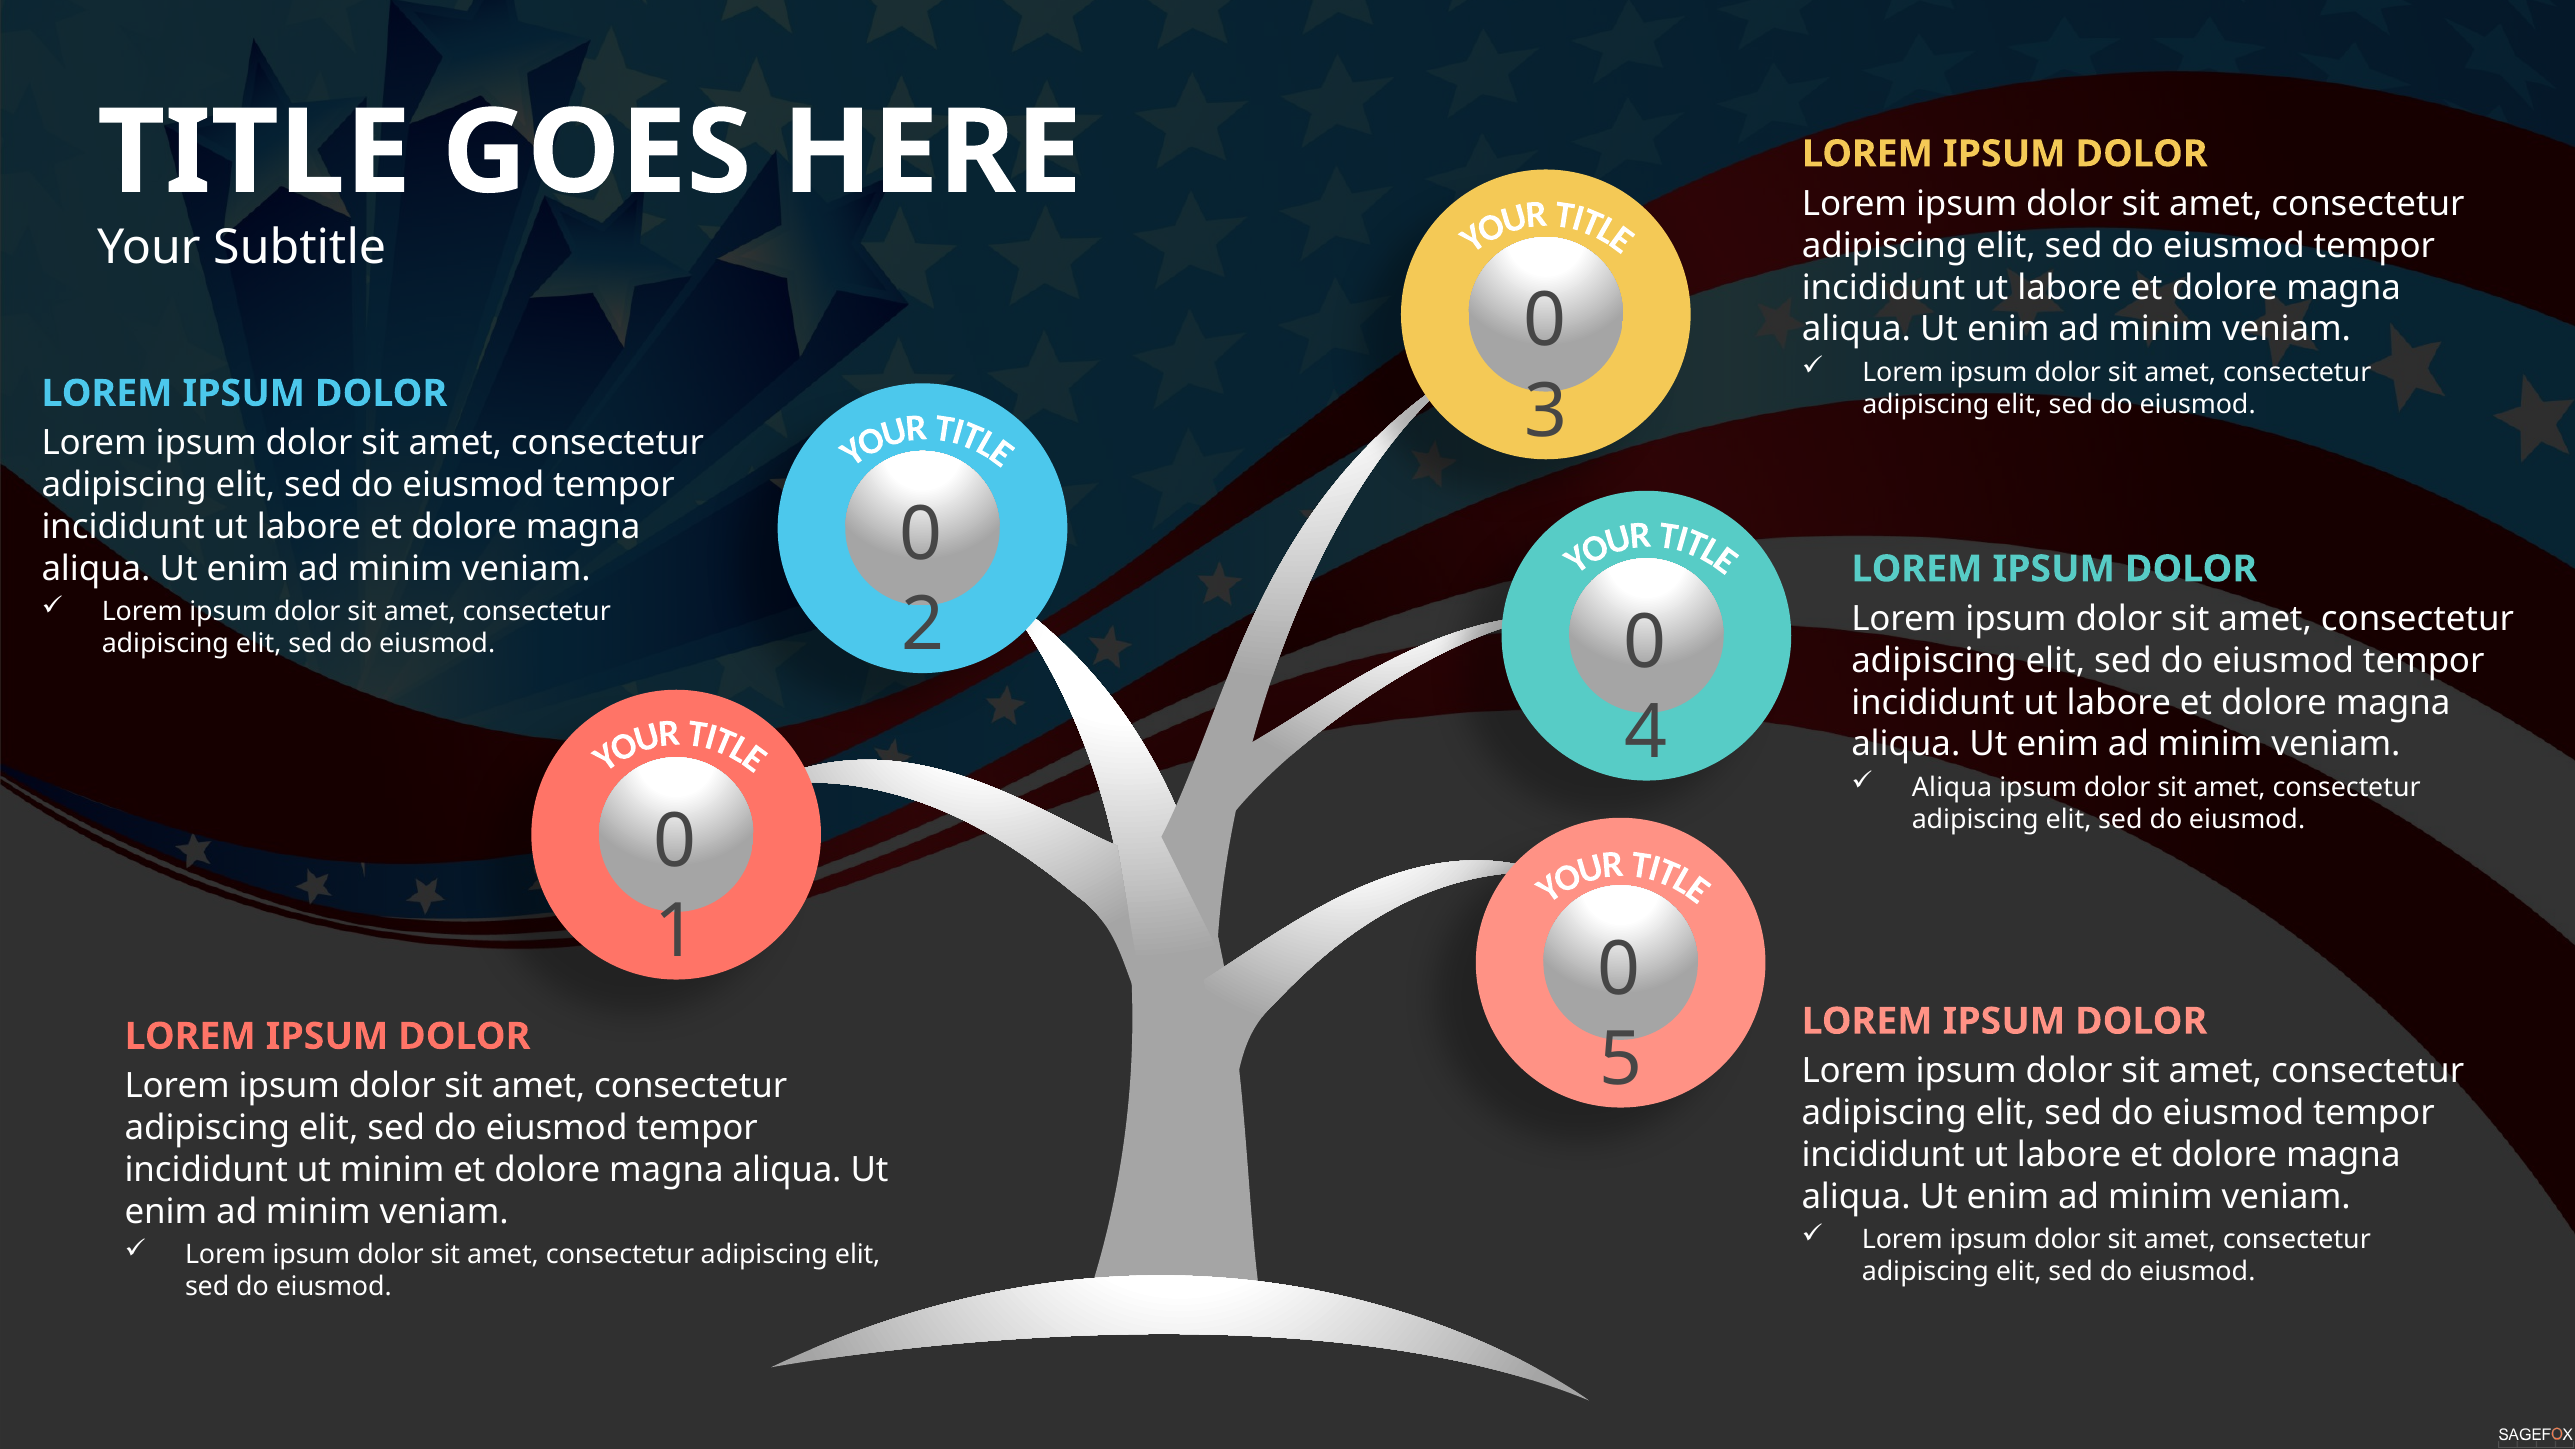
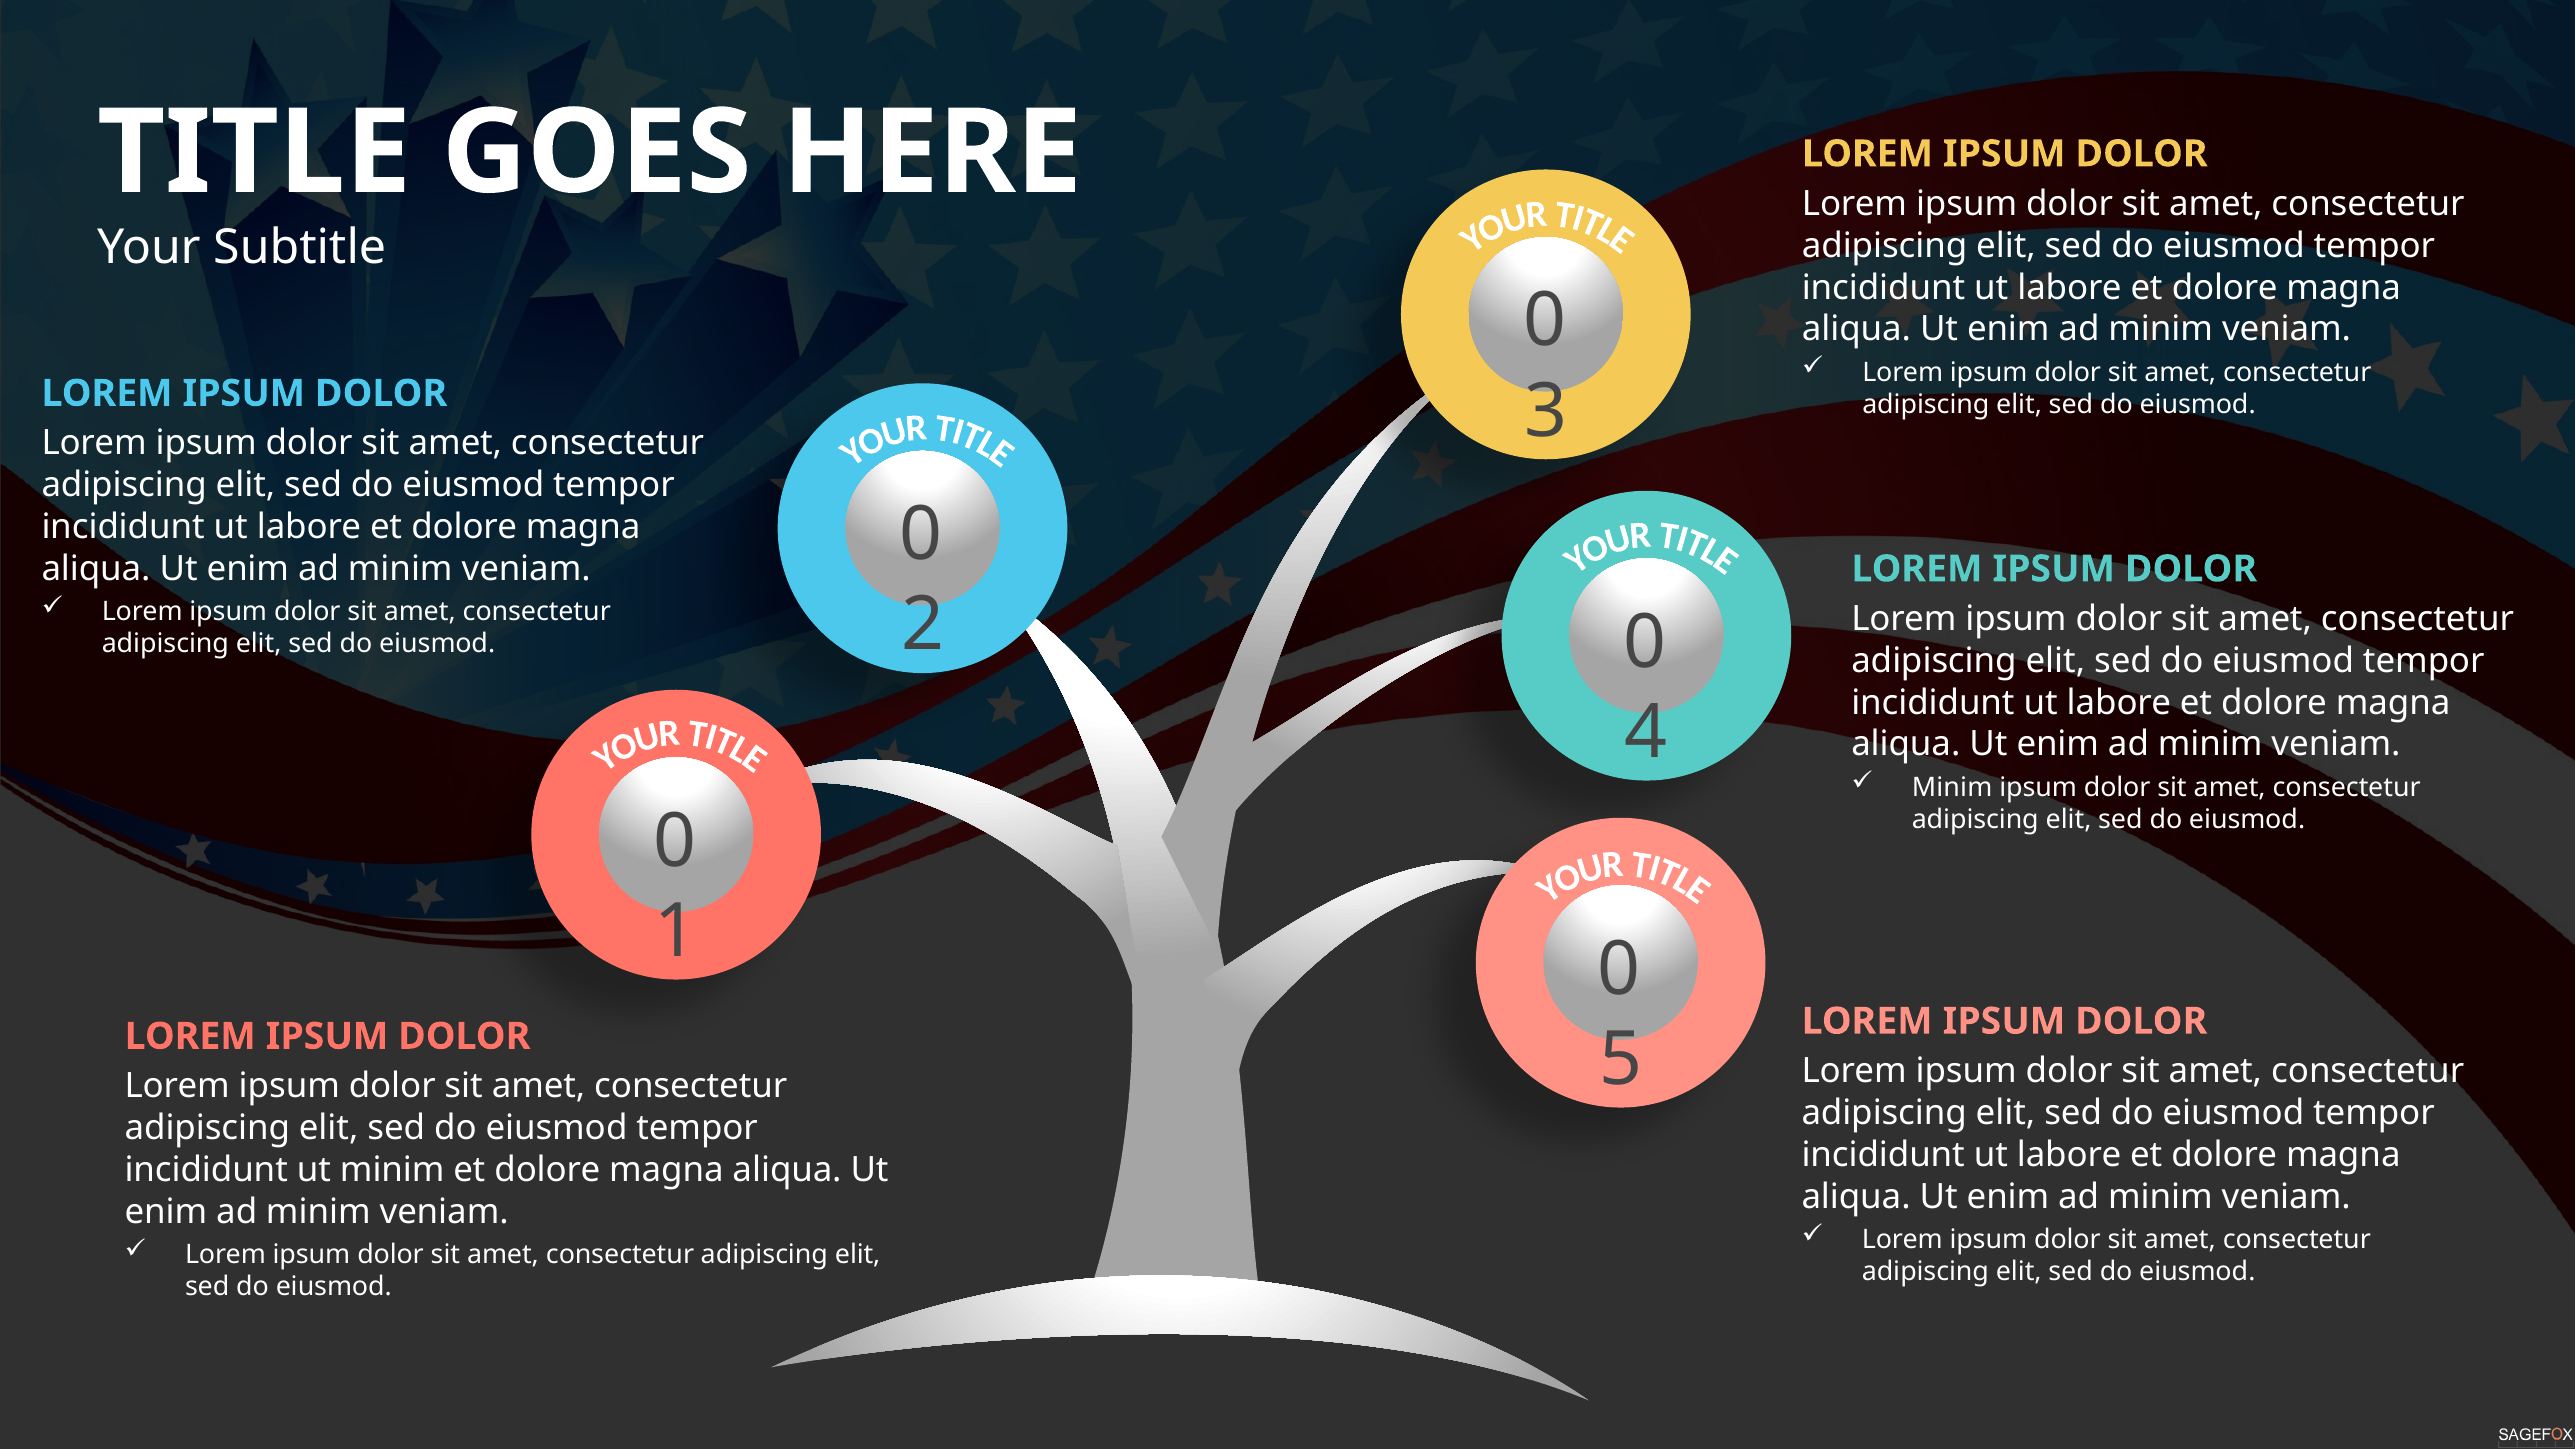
Aliqua: Aliqua -> Minim (1952, 787)
